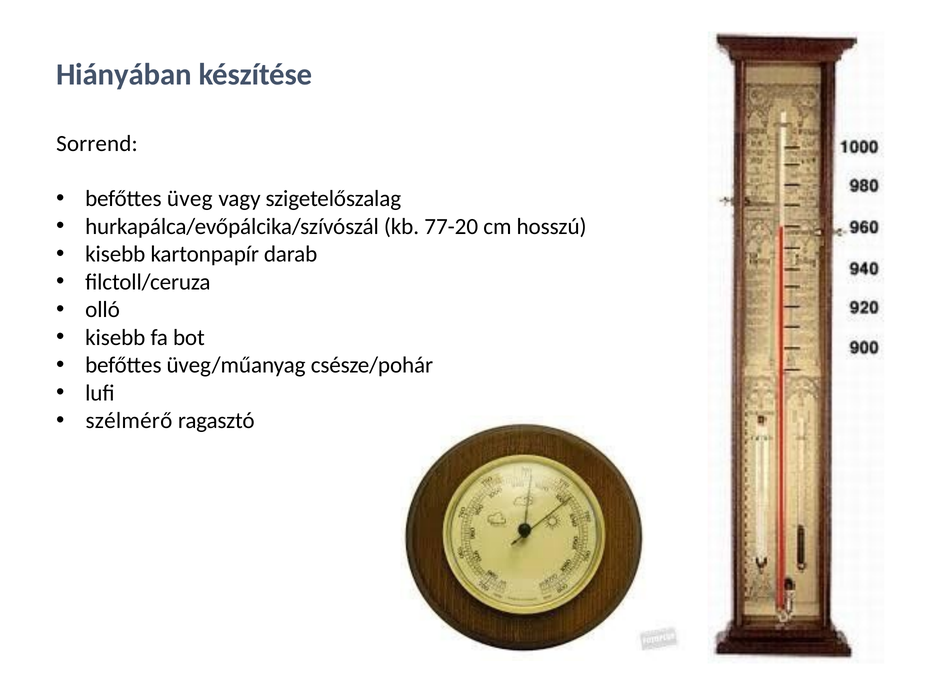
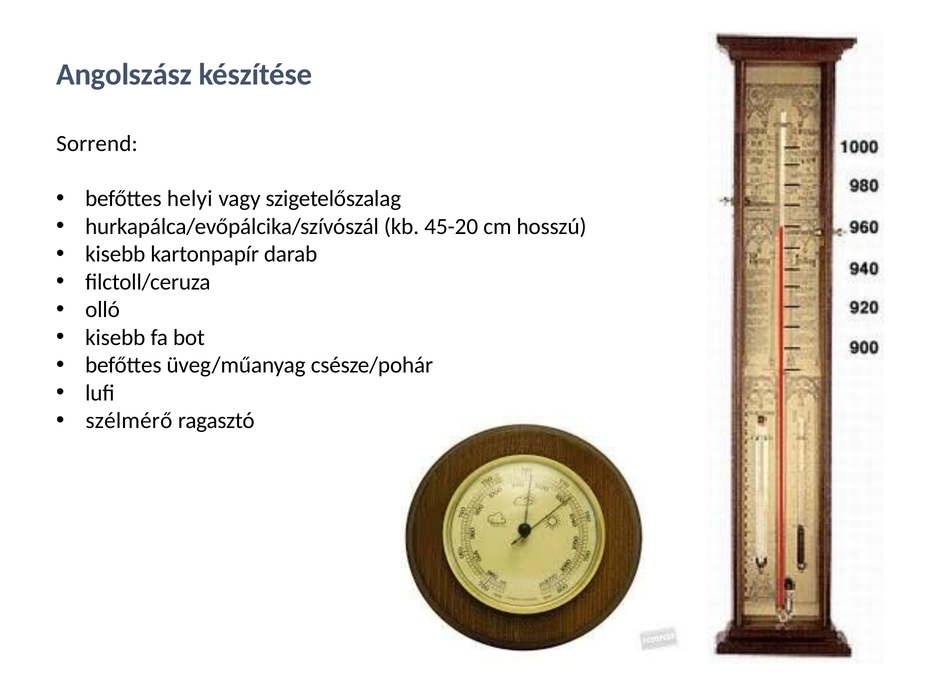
Hiányában: Hiányában -> Angolszász (124, 74)
üveg: üveg -> helyi (190, 199)
77-20: 77-20 -> 45-20 (451, 226)
